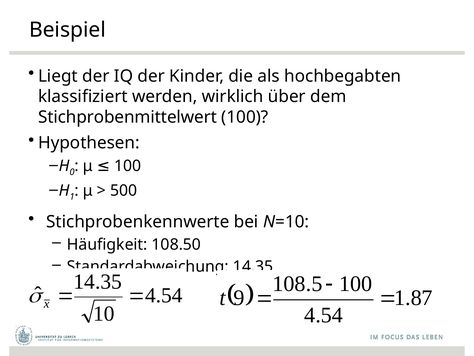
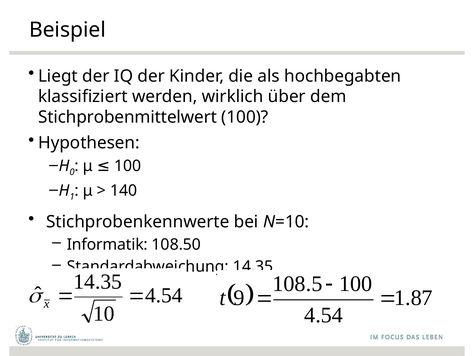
500: 500 -> 140 (124, 190)
Häufigkeit: Häufigkeit -> Informatik (107, 244)
